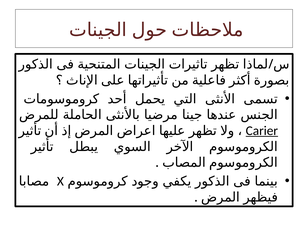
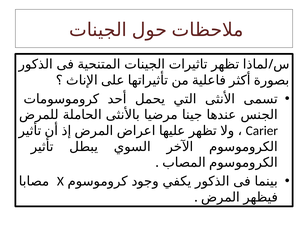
Carier underline: present -> none (262, 131)
